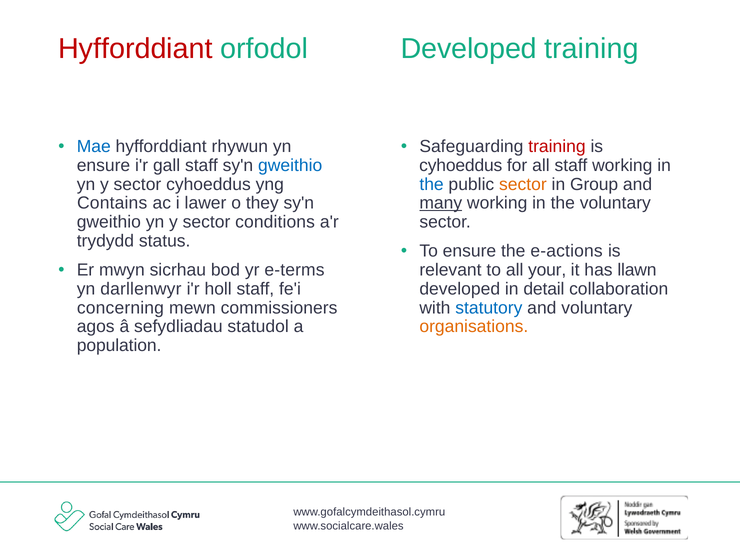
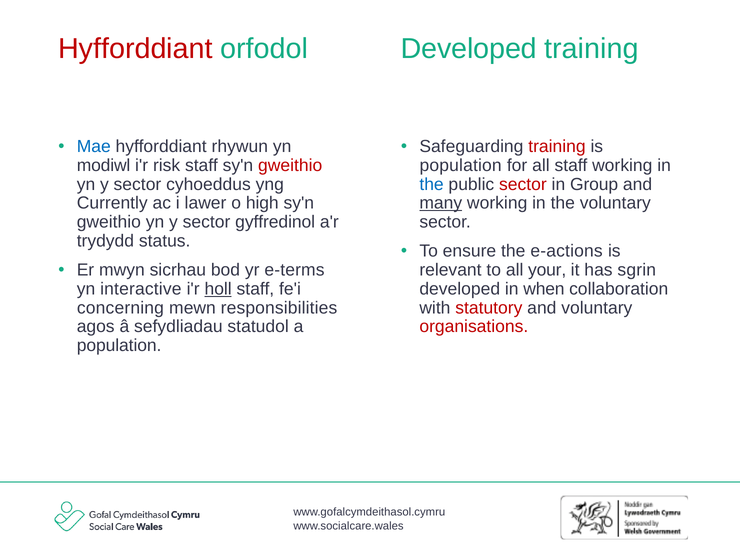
ensure: ensure -> modiwl (104, 165)
gall: gall -> risk (167, 165)
gweithio colour: blue -> red (290, 165)
cyhoeddus: cyhoeddus -> population (461, 165)
sector colour: orange -> red (523, 184)
Contains: Contains -> Currently (112, 203)
they: they -> high (262, 203)
conditions: conditions -> gyffredinol (275, 222)
llawn: llawn -> sgrin (637, 270)
darllenwyr: darllenwyr -> interactive (141, 289)
holl underline: none -> present (218, 289)
detail: detail -> when (544, 289)
commissioners: commissioners -> responsibilities (279, 308)
statutory colour: blue -> red (489, 308)
organisations colour: orange -> red (474, 327)
